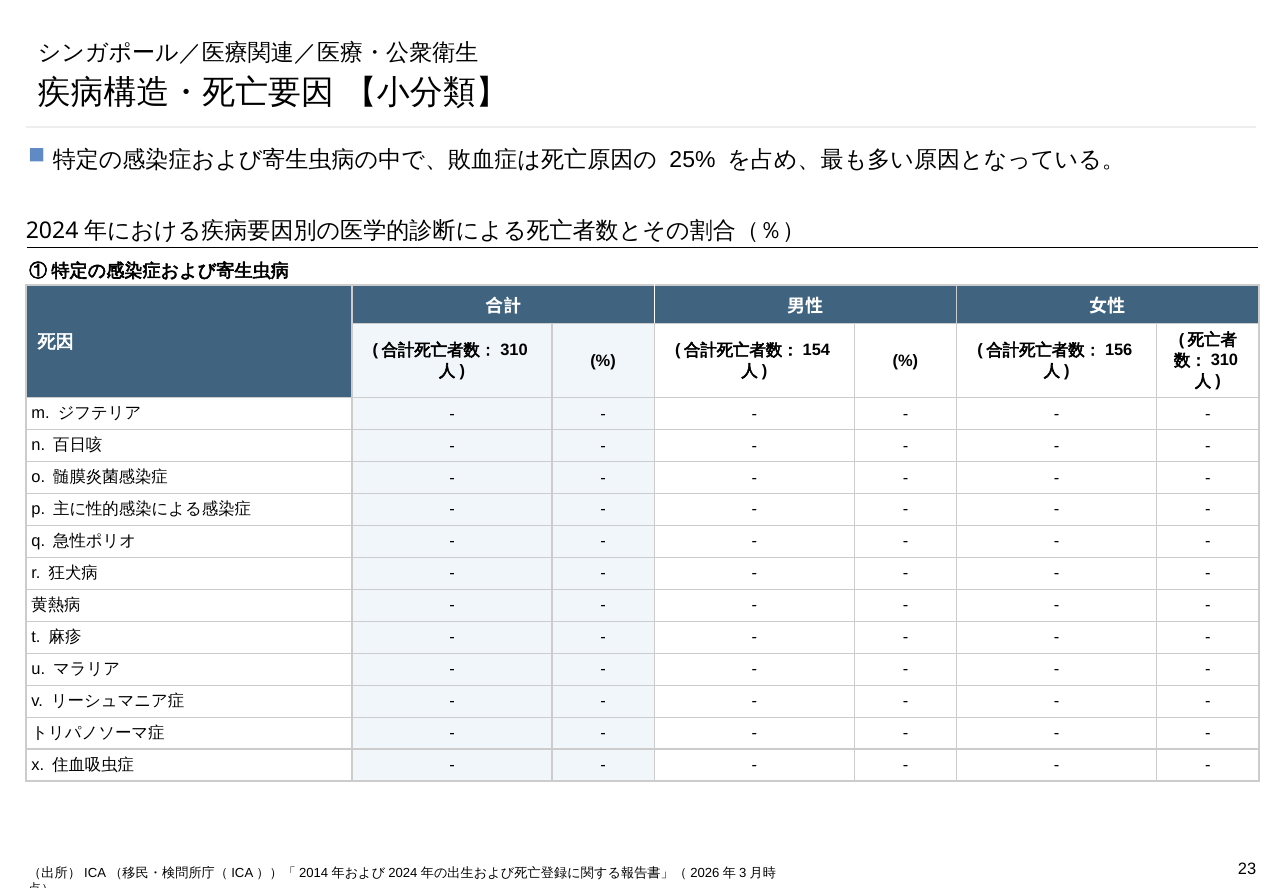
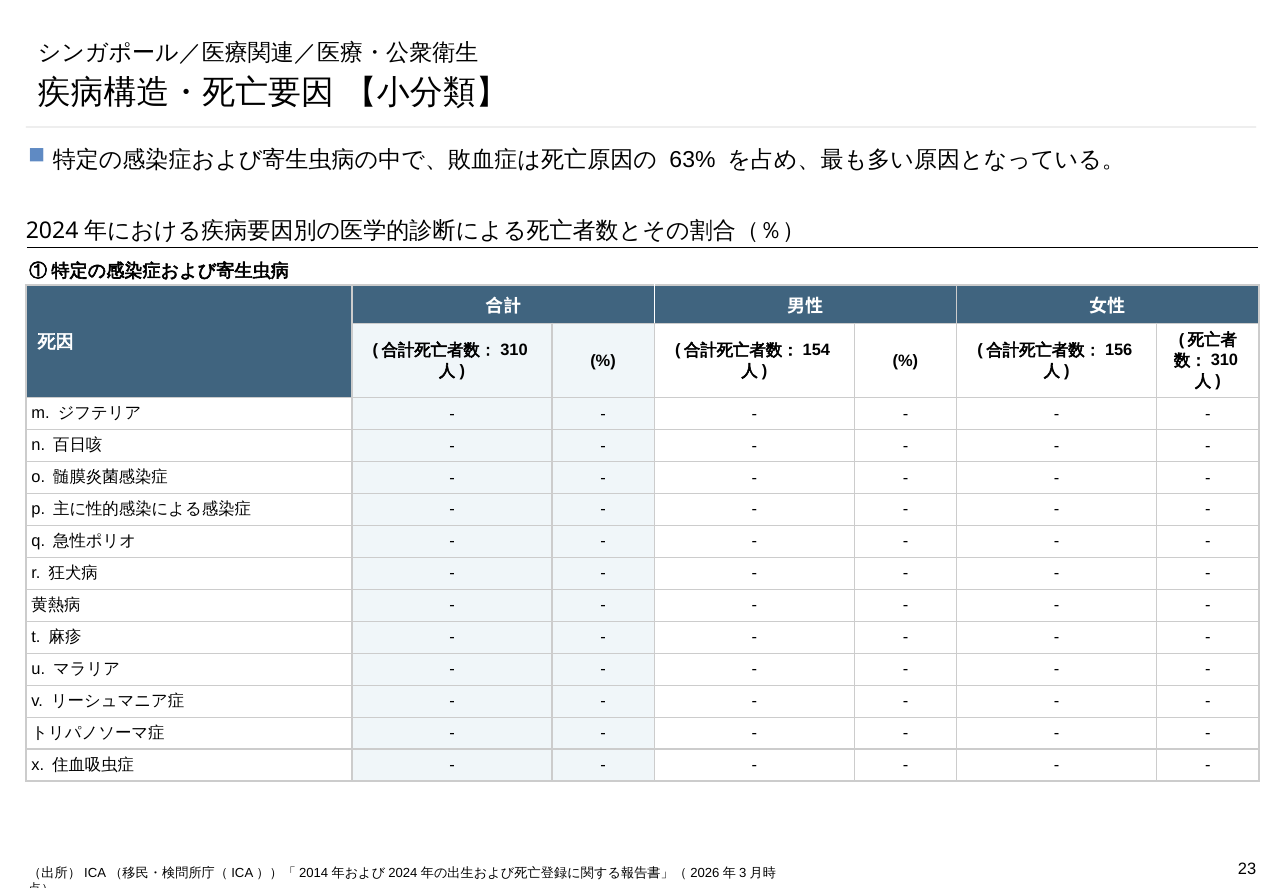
25%: 25% -> 63% (693, 160)
